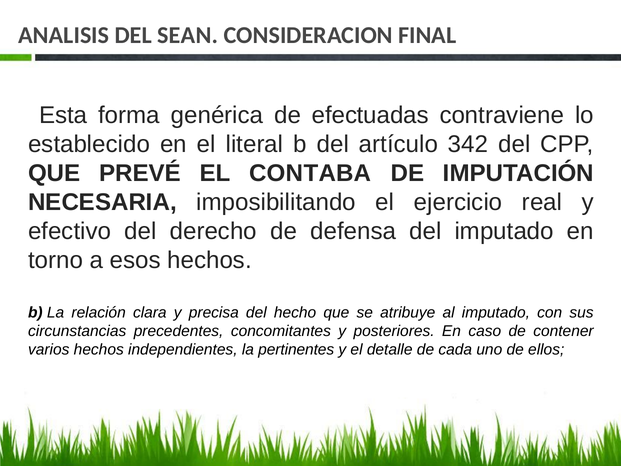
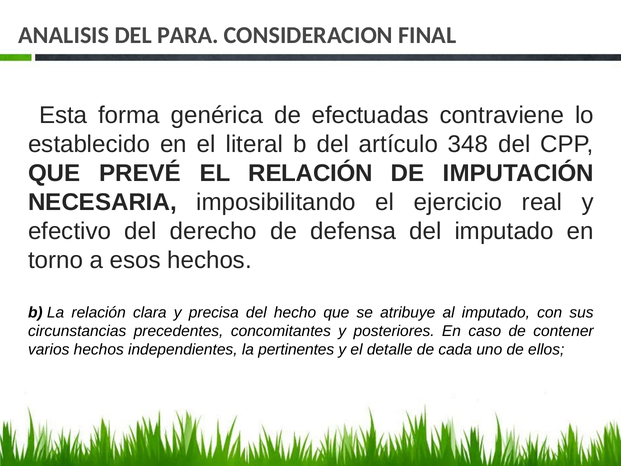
SEAN: SEAN -> PARA (188, 35)
342: 342 -> 348 (468, 144)
EL CONTABA: CONTABA -> RELACIÓN (311, 173)
